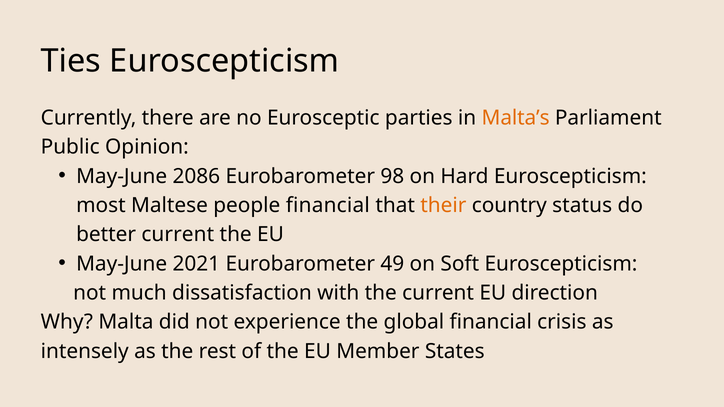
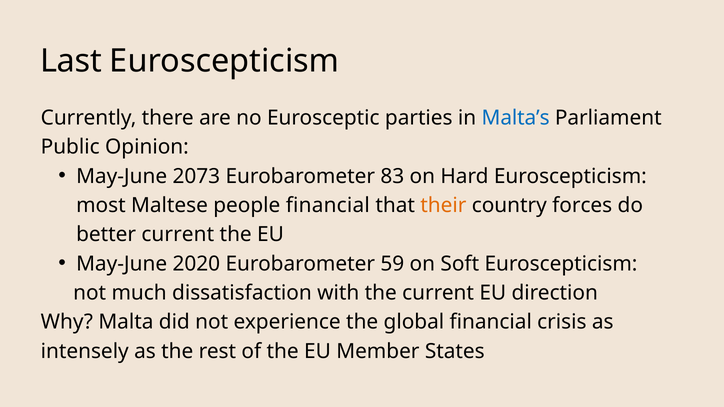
Ties: Ties -> Last (71, 61)
Malta’s colour: orange -> blue (516, 118)
2086: 2086 -> 2073 (196, 176)
98: 98 -> 83 (392, 176)
status: status -> forces (582, 206)
2021: 2021 -> 2020 (196, 264)
49: 49 -> 59 (392, 264)
